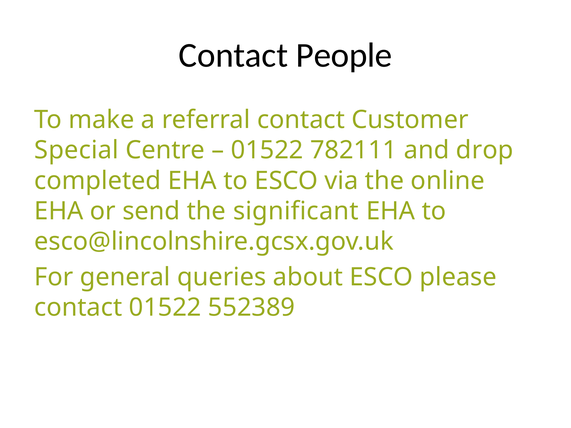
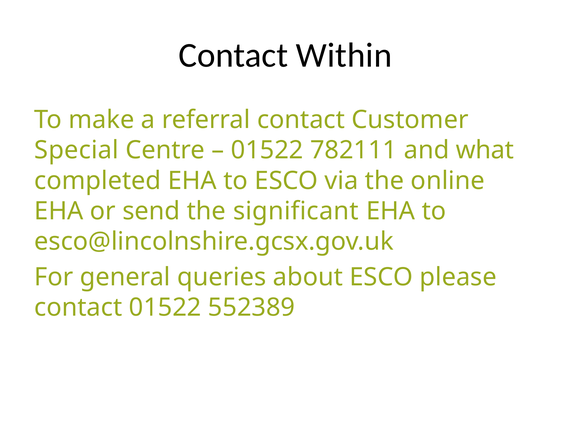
People: People -> Within (344, 55)
drop: drop -> what (485, 150)
